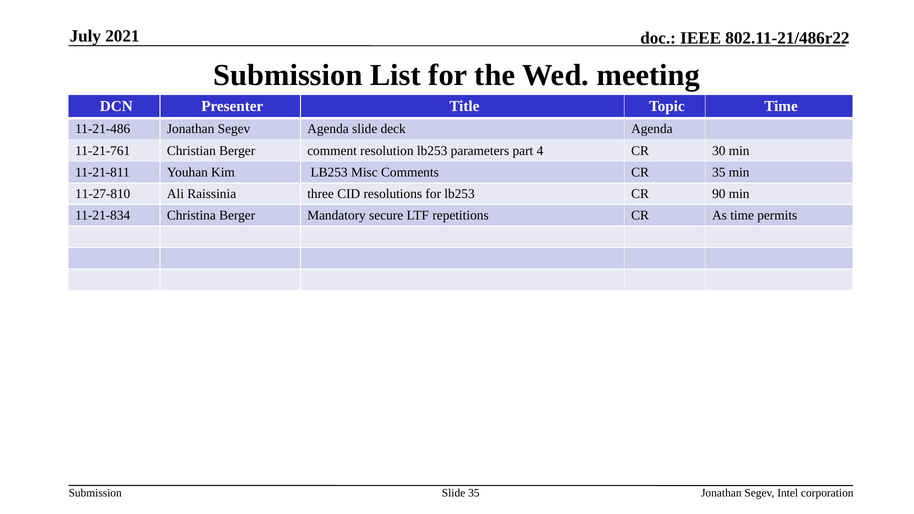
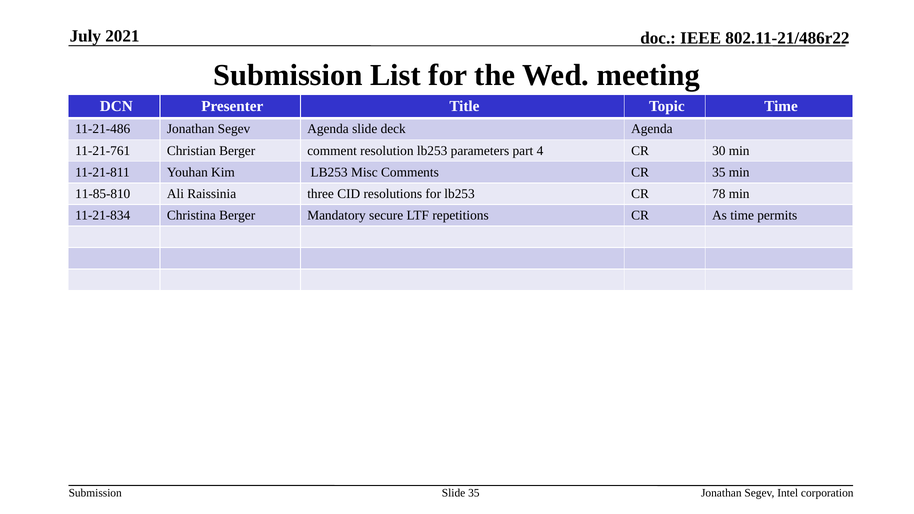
11-27-810: 11-27-810 -> 11-85-810 (103, 194)
90: 90 -> 78 (719, 194)
